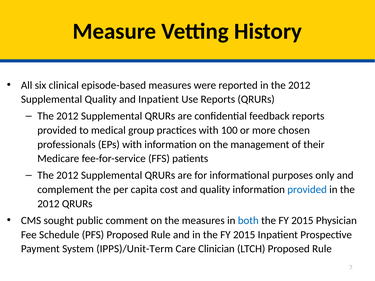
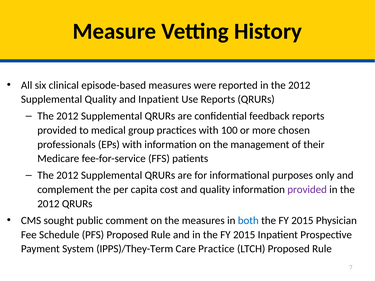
provided colour: blue -> purple (307, 190)
IPPS)/Unit-Term: IPPS)/Unit-Term -> IPPS)/They-Term (135, 249)
Clinician: Clinician -> Practice (216, 249)
